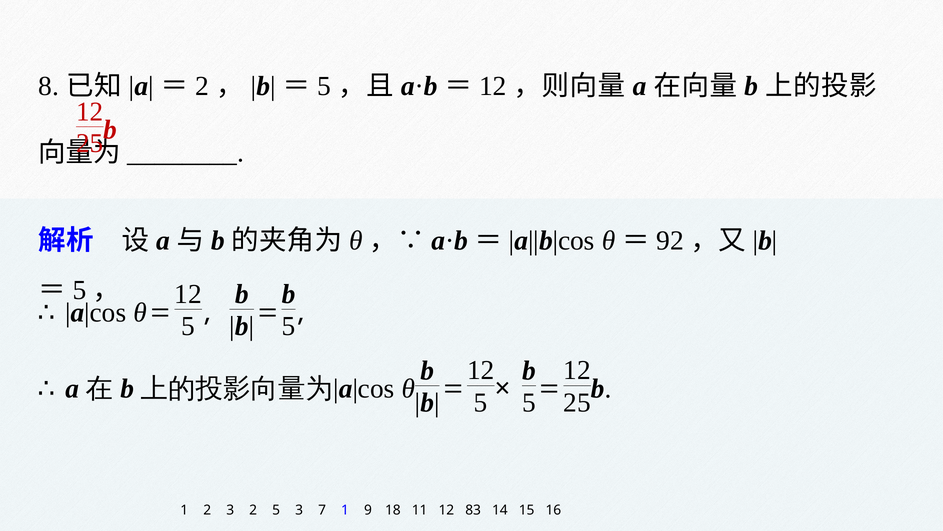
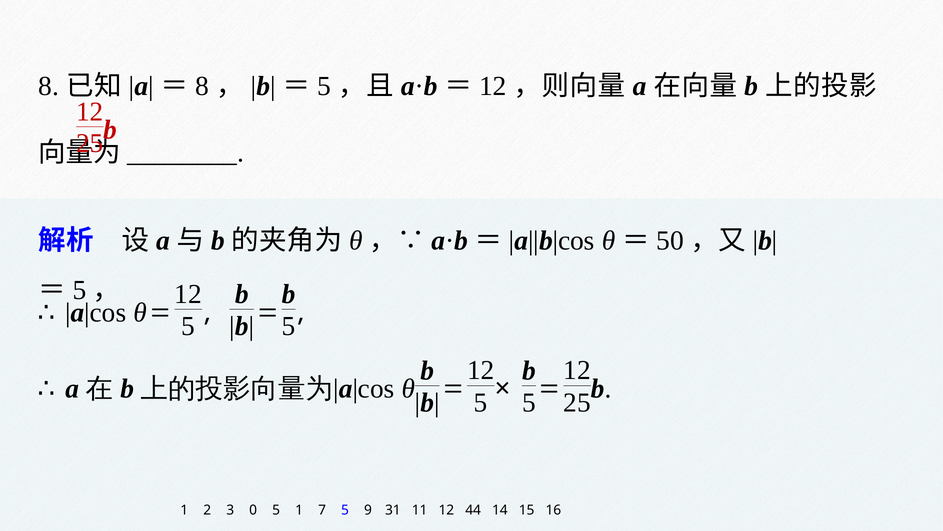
2: 2 -> 8 (202, 86)
92: 92 -> 50 (670, 240)
3 2: 2 -> 0 (253, 510)
5 3: 3 -> 1 (299, 510)
7 1: 1 -> 5 (345, 510)
18: 18 -> 31 (393, 510)
83: 83 -> 44 (473, 510)
